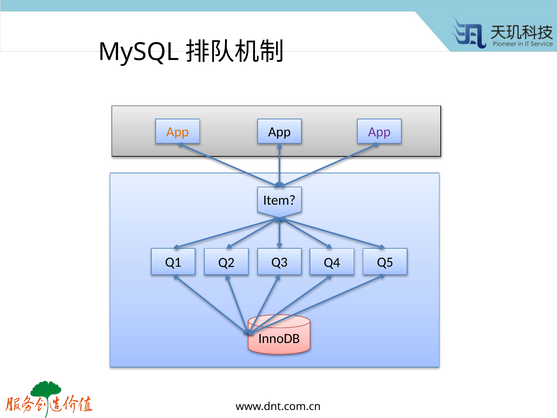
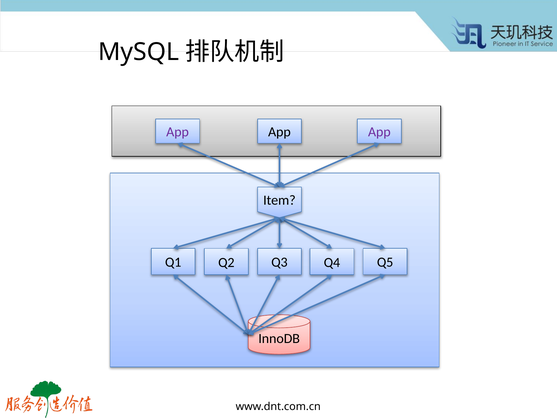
App colour: orange -> purple (178, 132)
